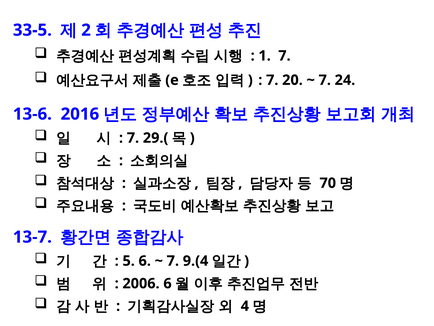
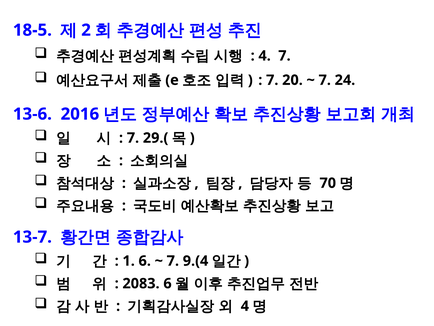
33-5: 33-5 -> 18-5 (32, 30)
1: 1 -> 4 (265, 56)
5: 5 -> 1 (129, 261)
2006: 2006 -> 2083 (141, 283)
